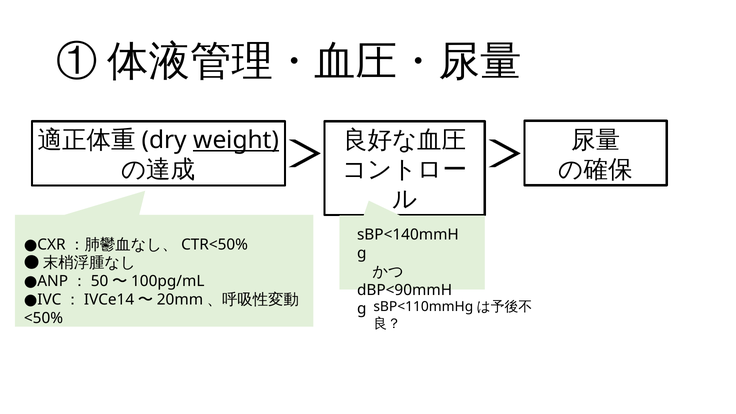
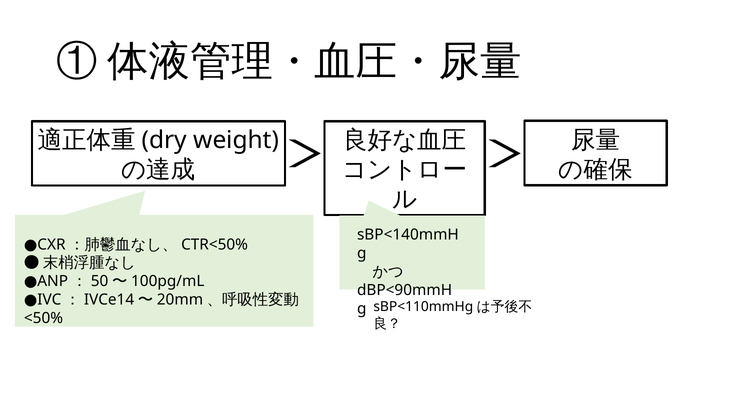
weight underline: present -> none (236, 140)
